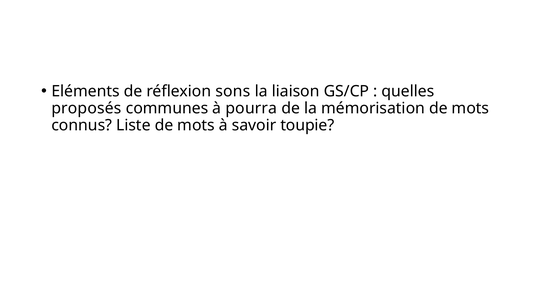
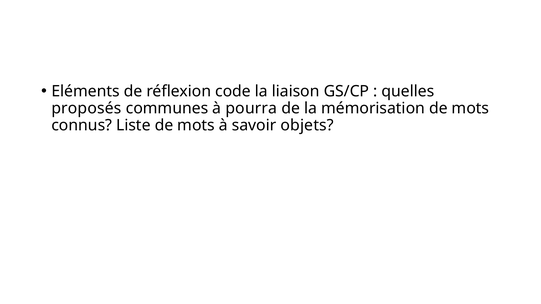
sons: sons -> code (233, 91)
toupie: toupie -> objets (307, 126)
